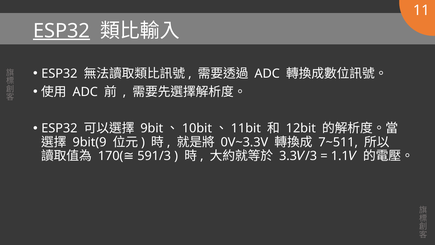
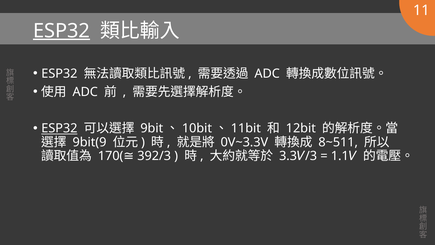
ESP32 underline: none -> present (59, 128)
7~511: 7~511 -> 8~511 (338, 142)
591/3: 591/3 -> 392/3 (154, 156)
